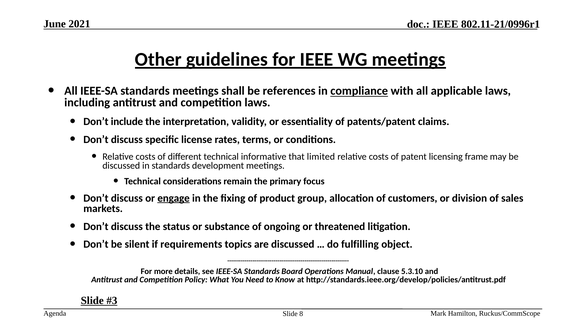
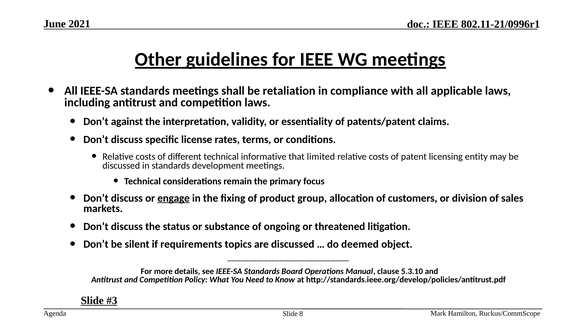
references: references -> retaliation (289, 91)
compliance underline: present -> none (359, 91)
include: include -> against (127, 122)
frame: frame -> entity (476, 156)
fulfilling: fulfilling -> deemed (360, 244)
